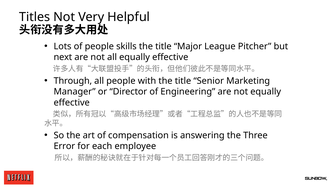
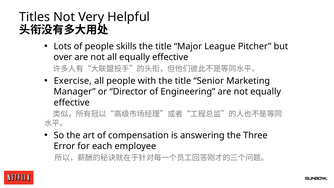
next: next -> over (63, 57)
Through: Through -> Exercise (73, 81)
